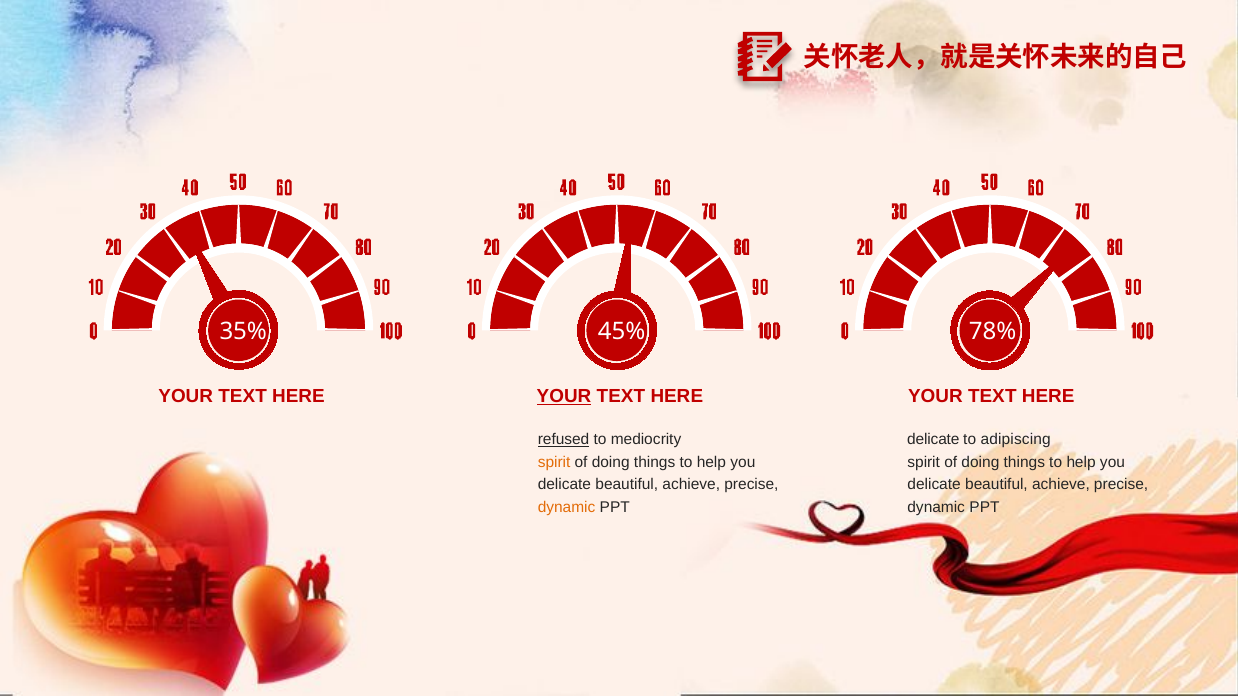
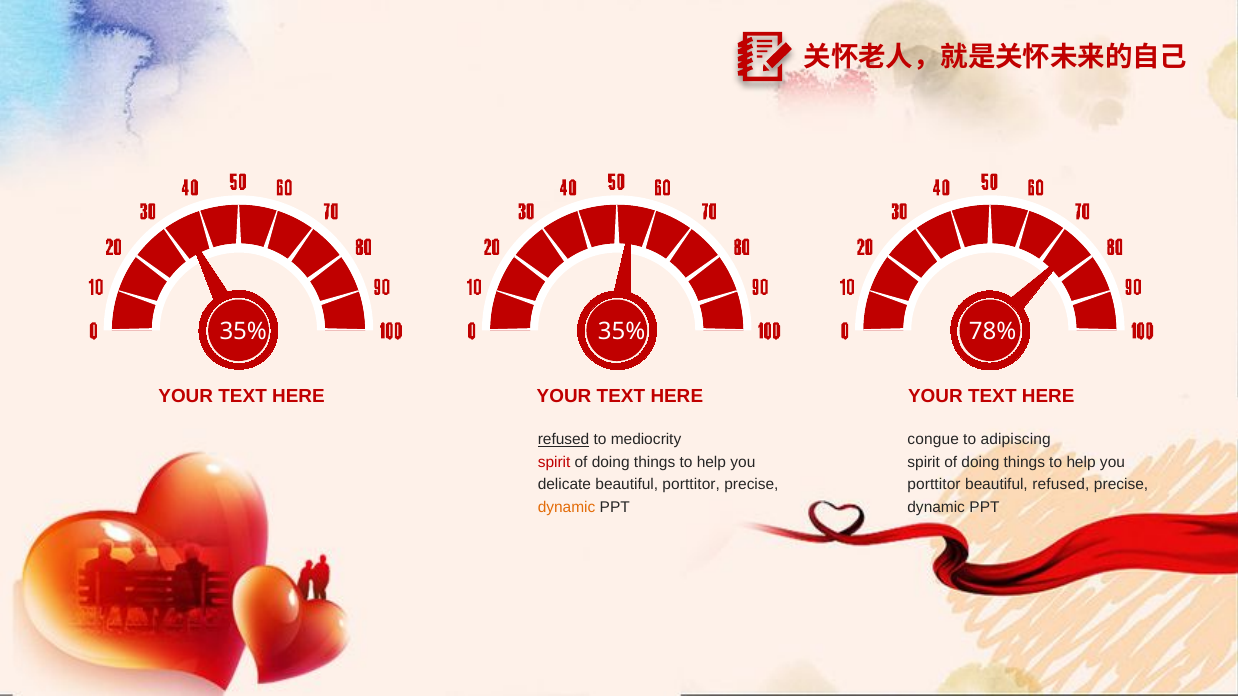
35% 45%: 45% -> 35% (622, 332)
YOUR underline: present -> none (564, 397)
delicate: delicate -> congue (933, 440)
spirit colour: orange -> red (554, 462)
achieve: achieve -> porttitor (691, 485)
delicate: delicate -> porttitor (934, 485)
achieve: achieve -> refused (1061, 485)
